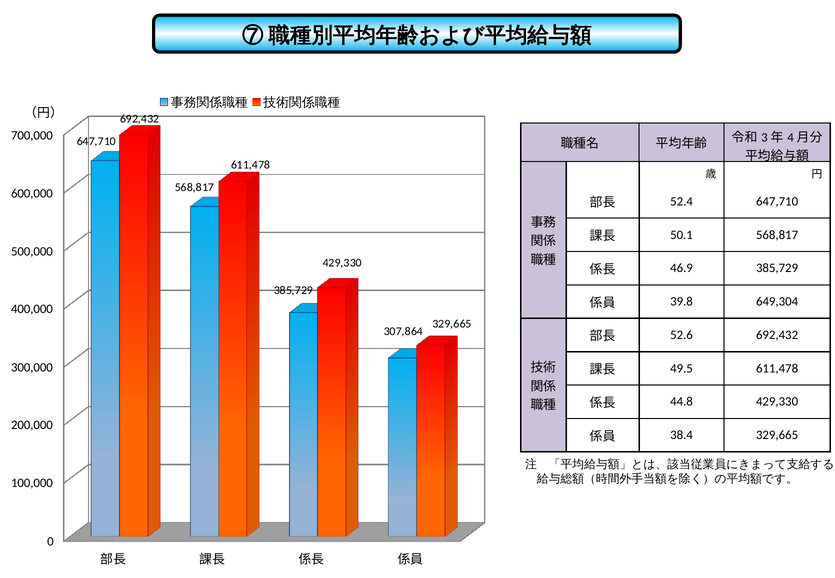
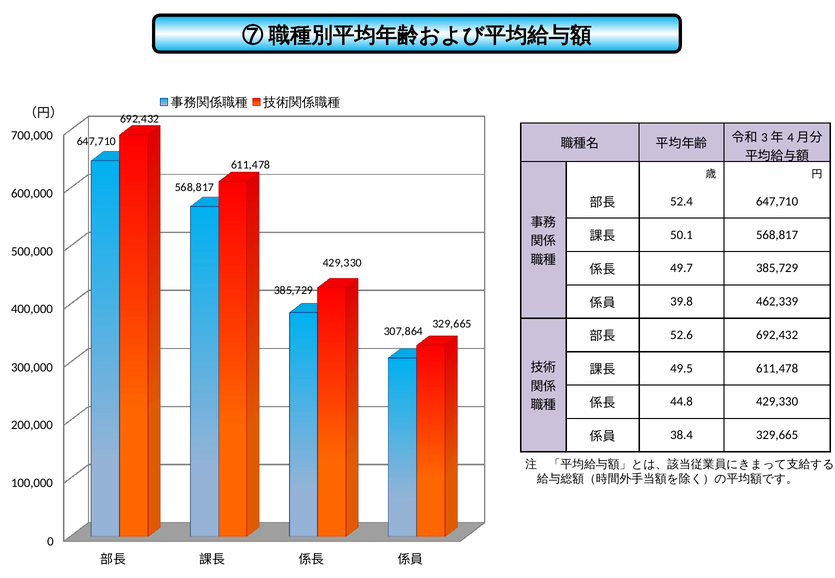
46.9: 46.9 -> 49.7 (682, 268)
649,304: 649,304 -> 462,339 (777, 302)
